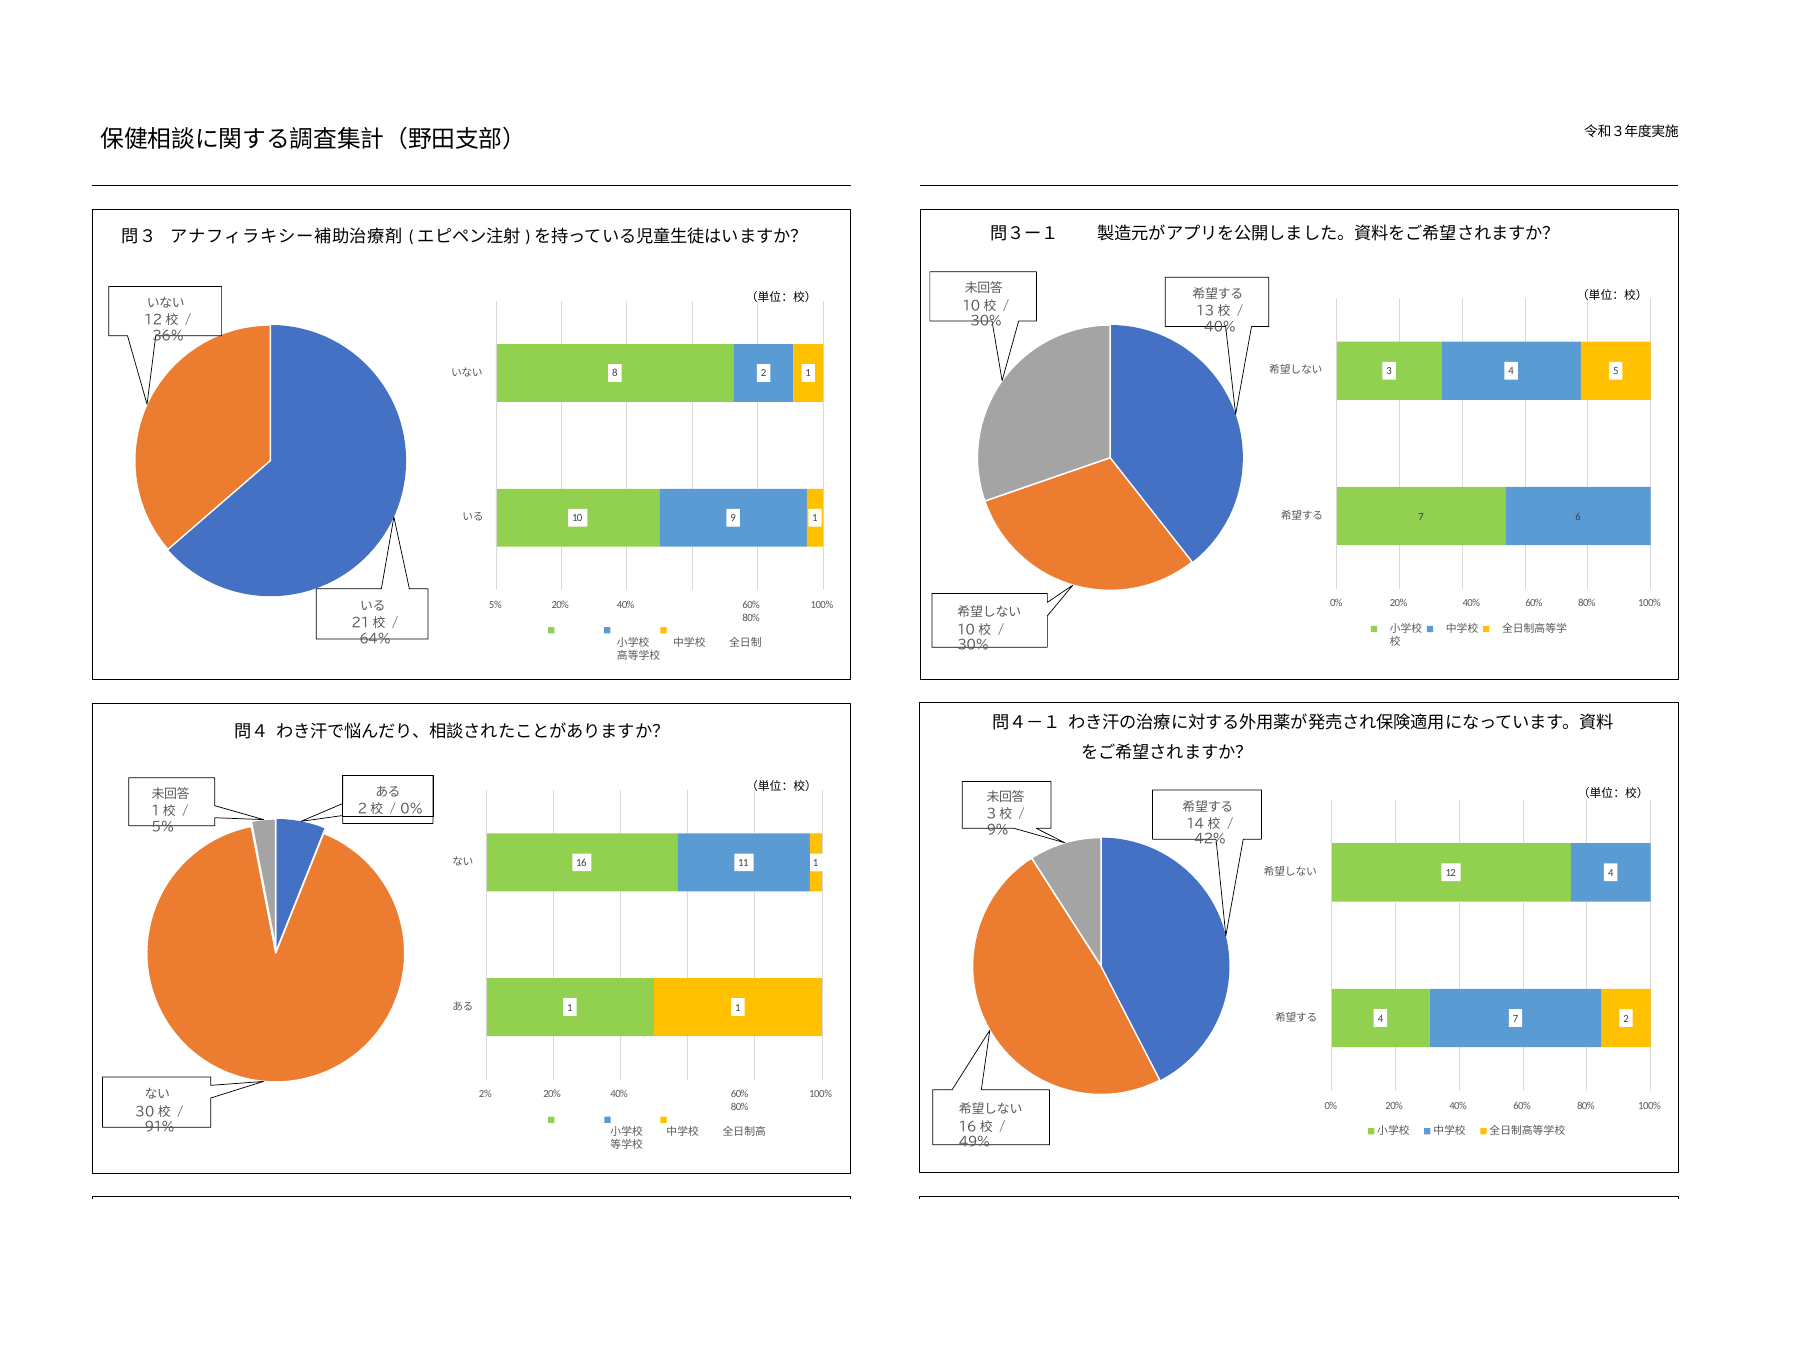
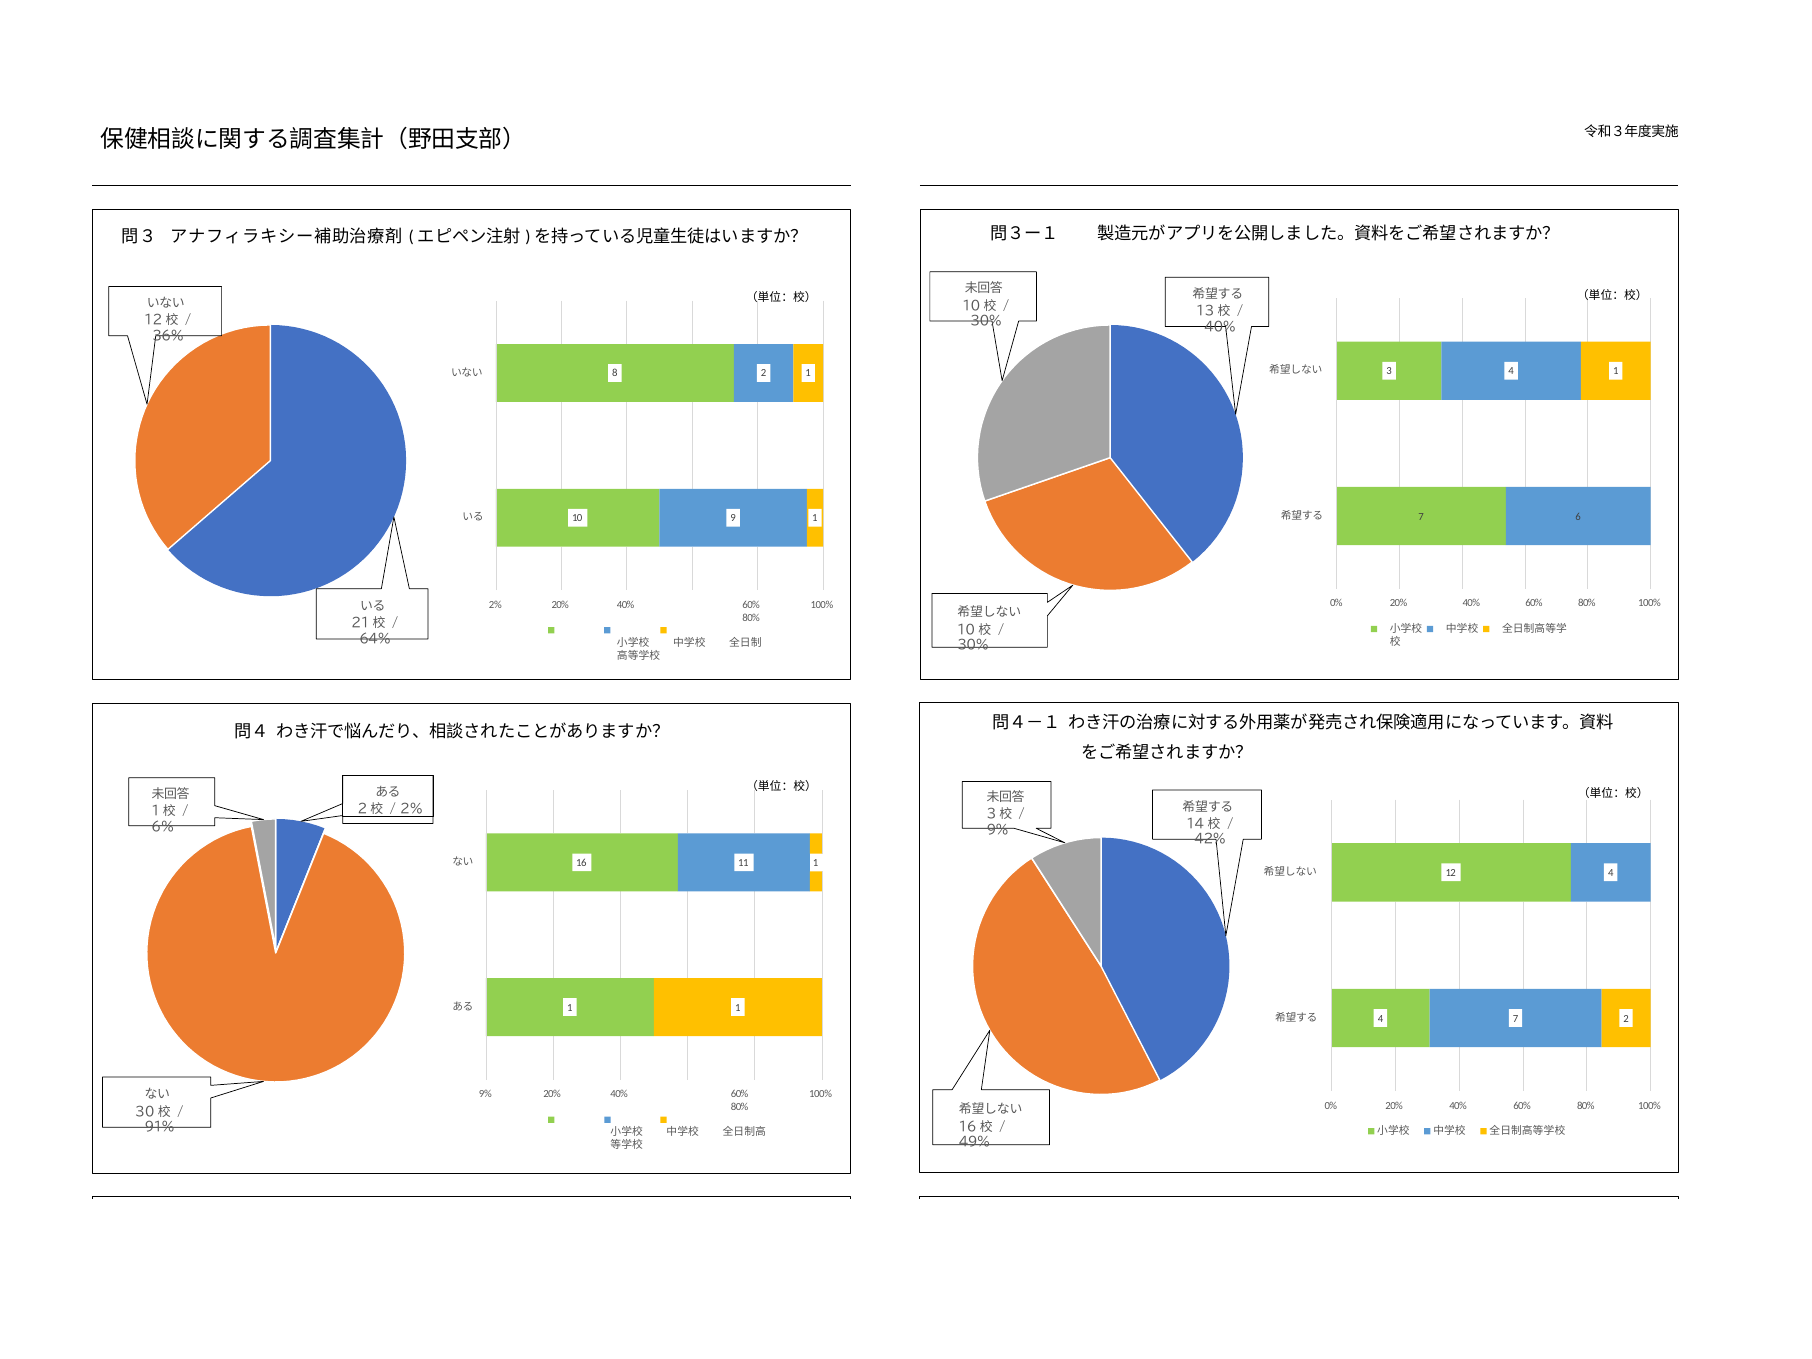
4 5: 5 -> 1 (1616, 371)
5%: 5% -> 2% (495, 605)
0%: 0% -> 2% (412, 809)
5%: 5% -> 6% (163, 827)
2%: 2% -> 9% (485, 1094)
